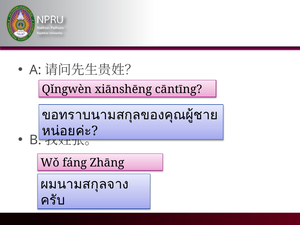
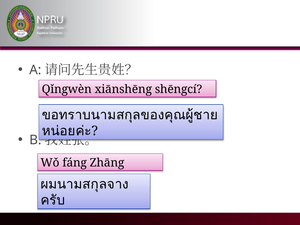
cāntīng: cāntīng -> shēngcí (179, 89)
